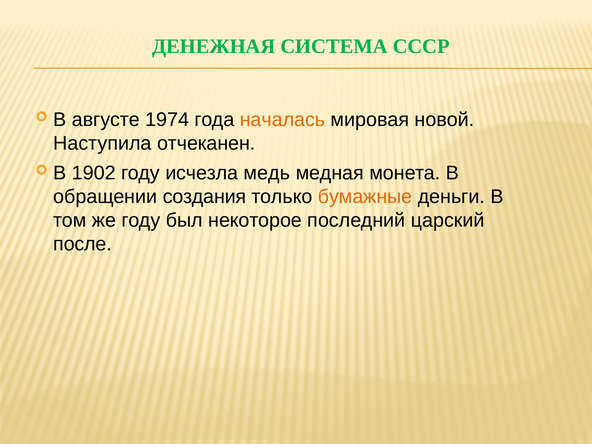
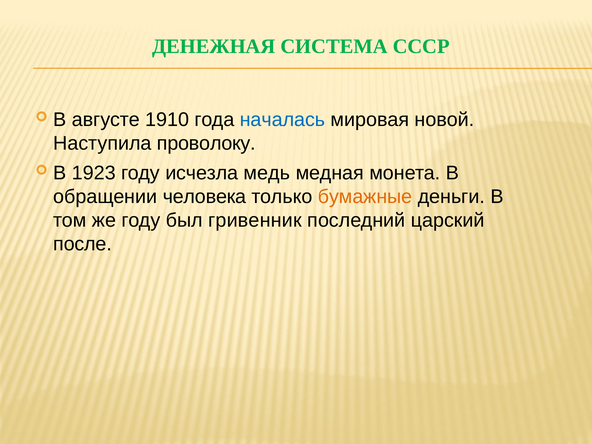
1974: 1974 -> 1910 (167, 120)
началась colour: orange -> blue (283, 120)
отчеканен: отчеканен -> проволоку (206, 143)
1902: 1902 -> 1923 (94, 173)
создания: создания -> человека (204, 197)
некоторое: некоторое -> гривенник (255, 220)
